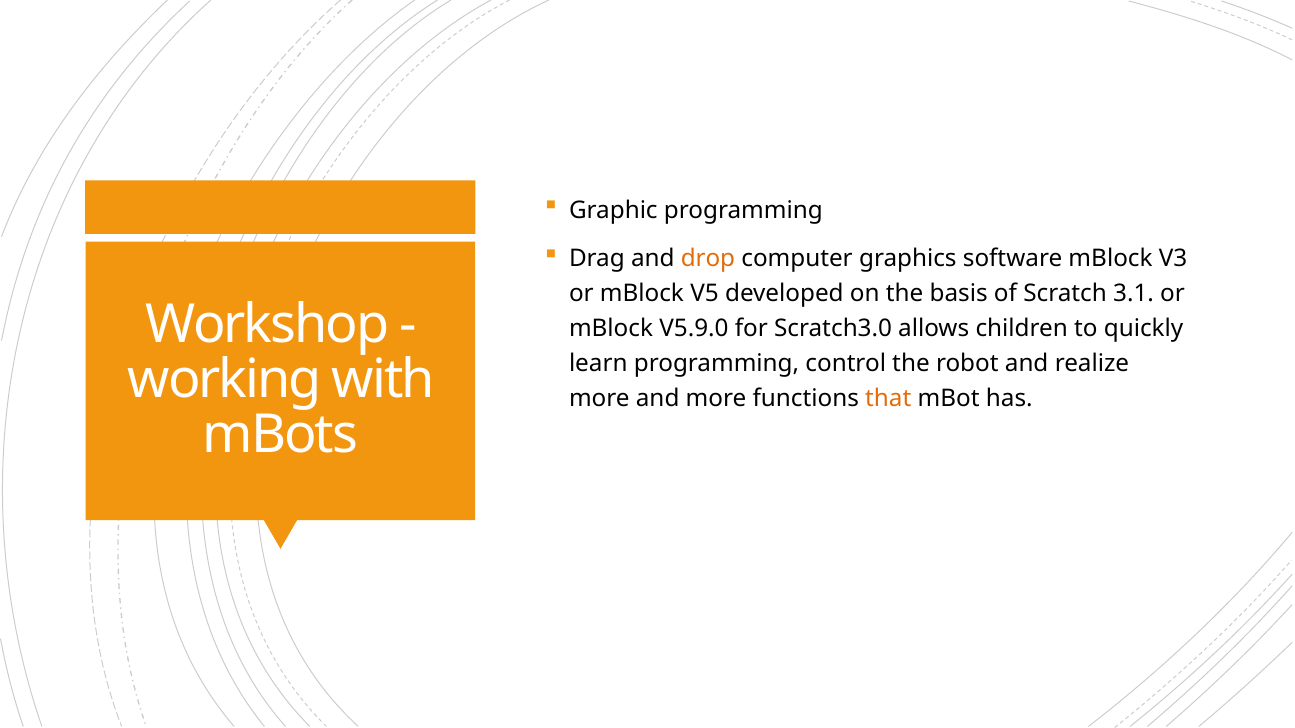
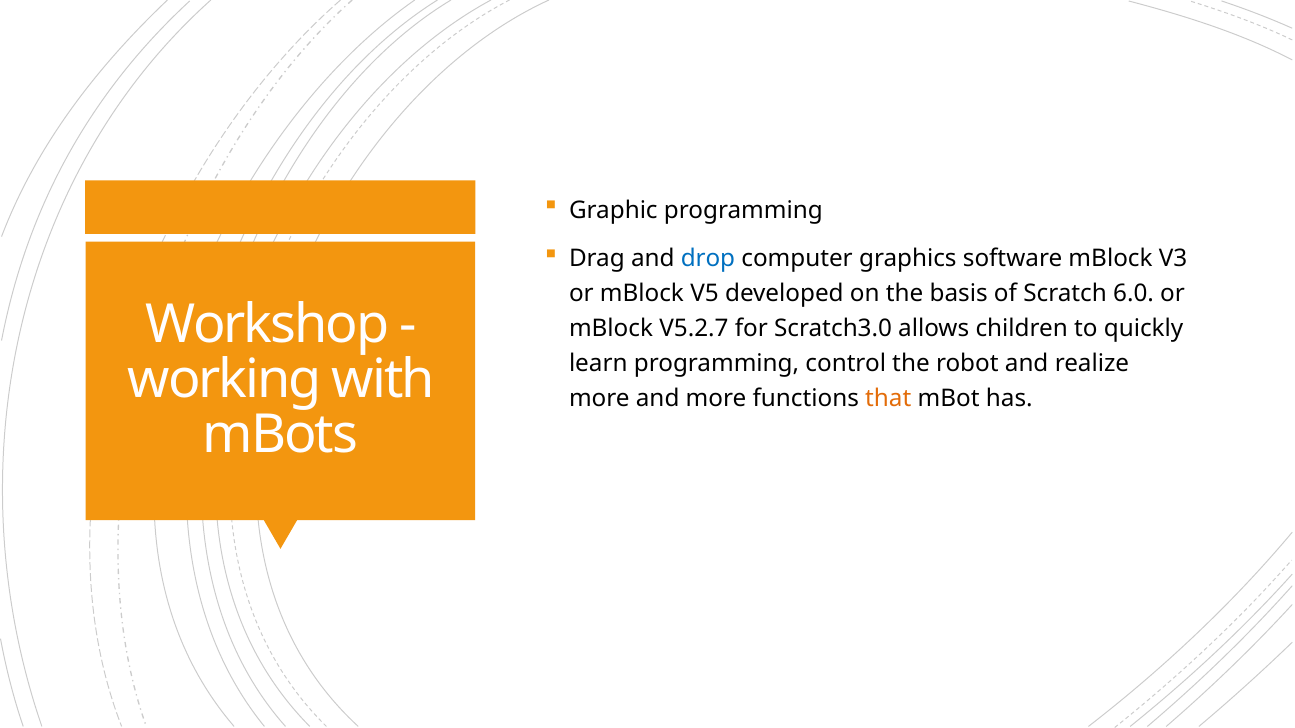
drop colour: orange -> blue (708, 259)
3.1: 3.1 -> 6.0 (1134, 294)
V5.9.0: V5.9.0 -> V5.2.7 (694, 328)
